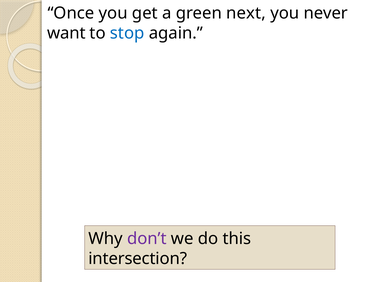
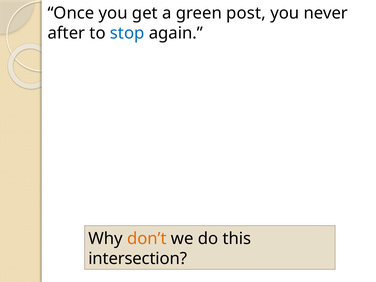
next: next -> post (246, 13)
want: want -> after (66, 33)
don’t colour: purple -> orange (147, 239)
